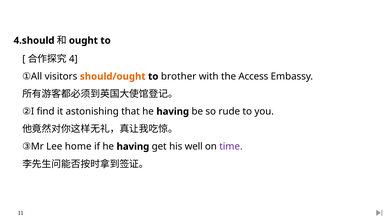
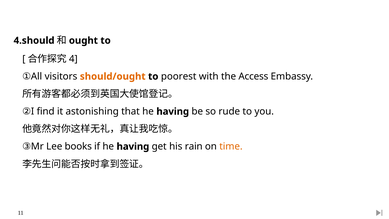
brother: brother -> poorest (179, 76)
home: home -> books (78, 146)
well: well -> rain (194, 146)
time colour: purple -> orange (231, 146)
